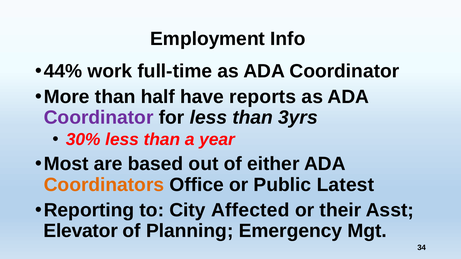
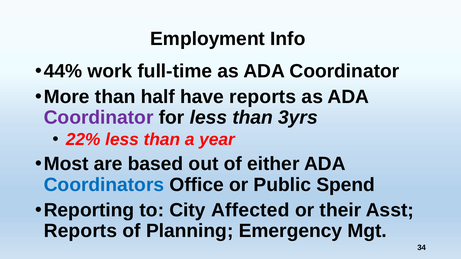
30%: 30% -> 22% (83, 140)
Coordinators colour: orange -> blue (104, 185)
Latest: Latest -> Spend (346, 185)
Elevator: Elevator -> Reports (80, 231)
